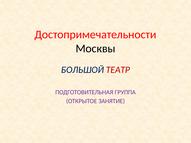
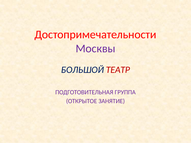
Москвы colour: black -> purple (95, 49)
